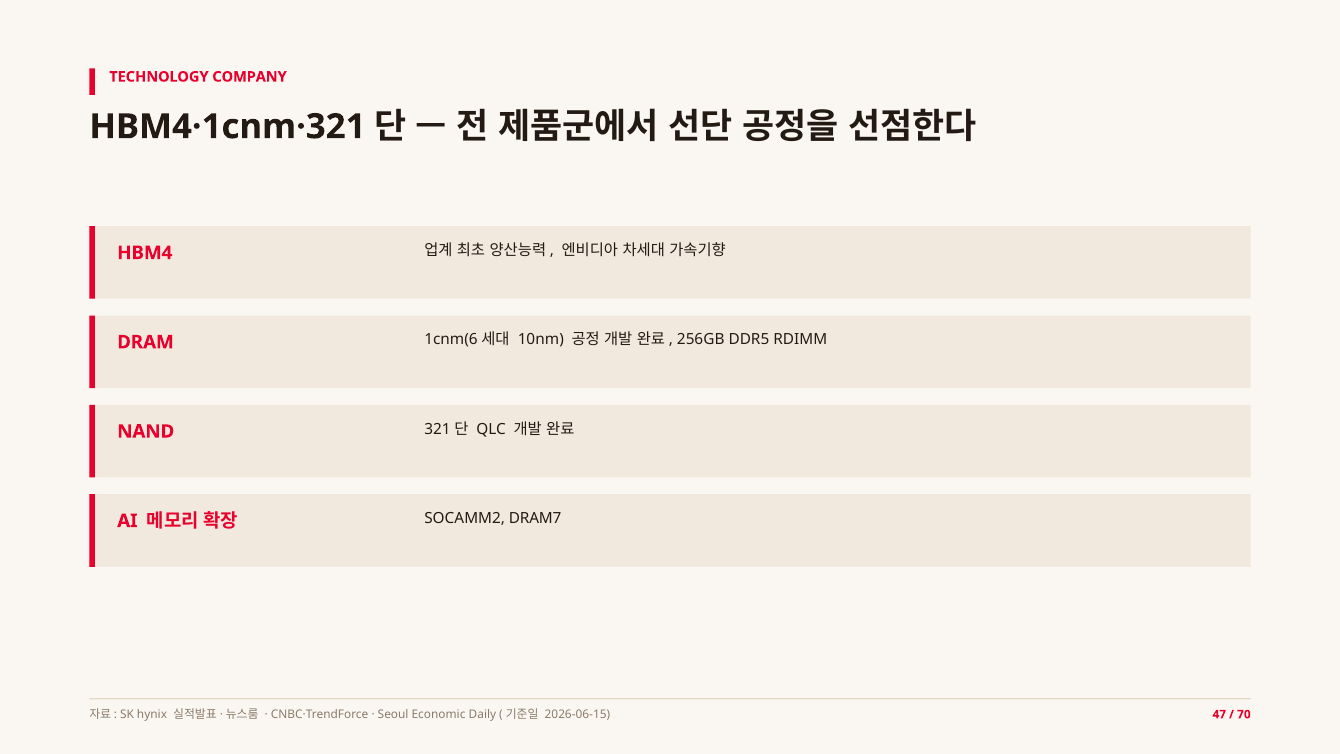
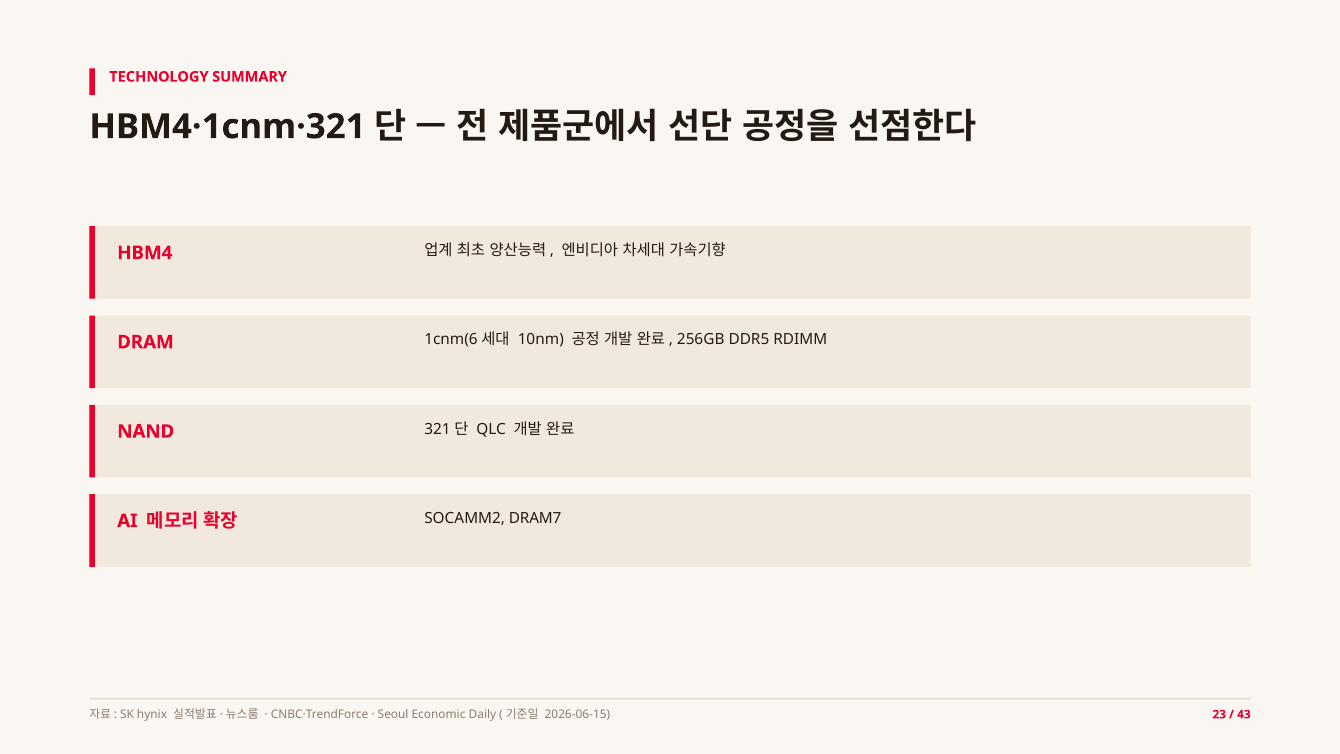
COMPANY: COMPANY -> SUMMARY (250, 77)
47: 47 -> 23 (1219, 714)
70: 70 -> 43 (1244, 714)
